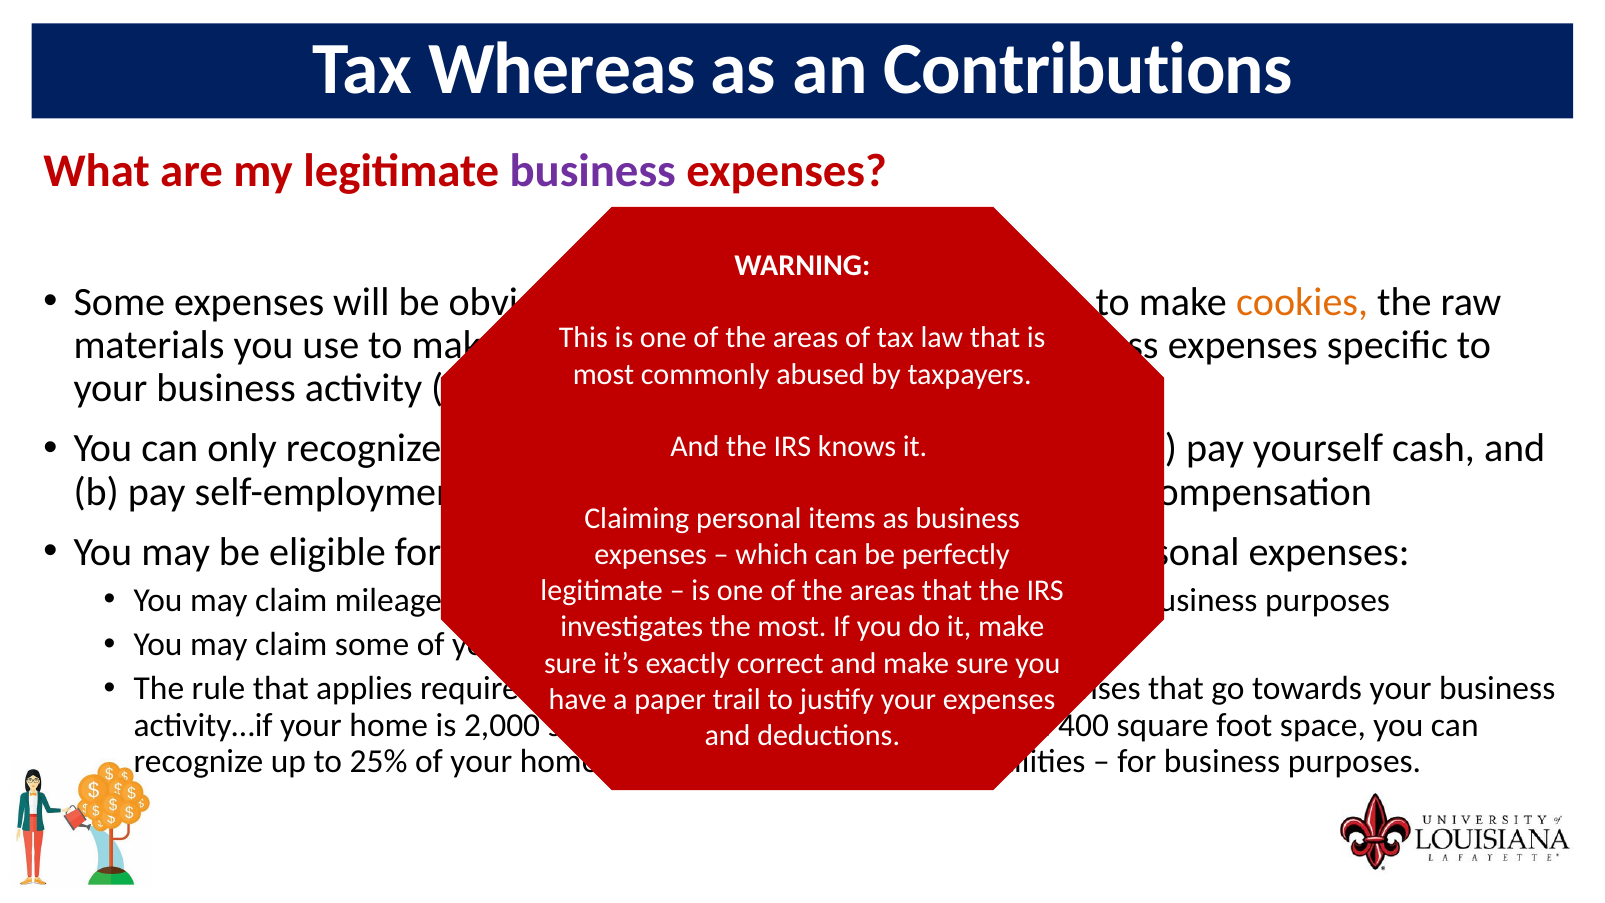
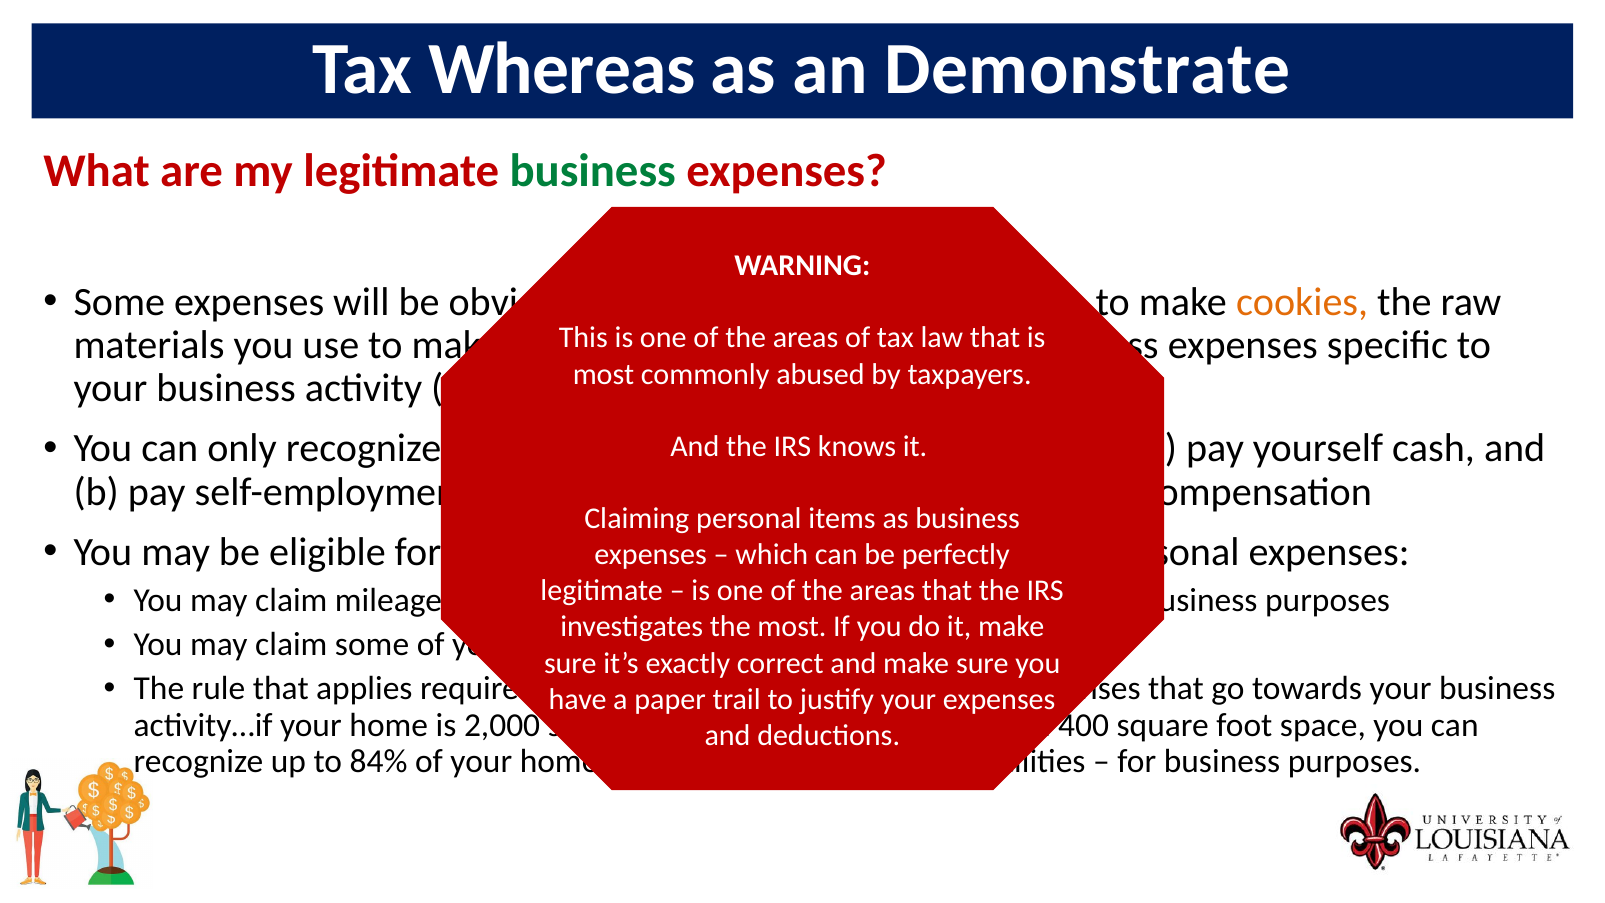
Contributions: Contributions -> Demonstrate (1088, 69)
business colour: purple -> green (593, 171)
25%: 25% -> 84% (379, 761)
